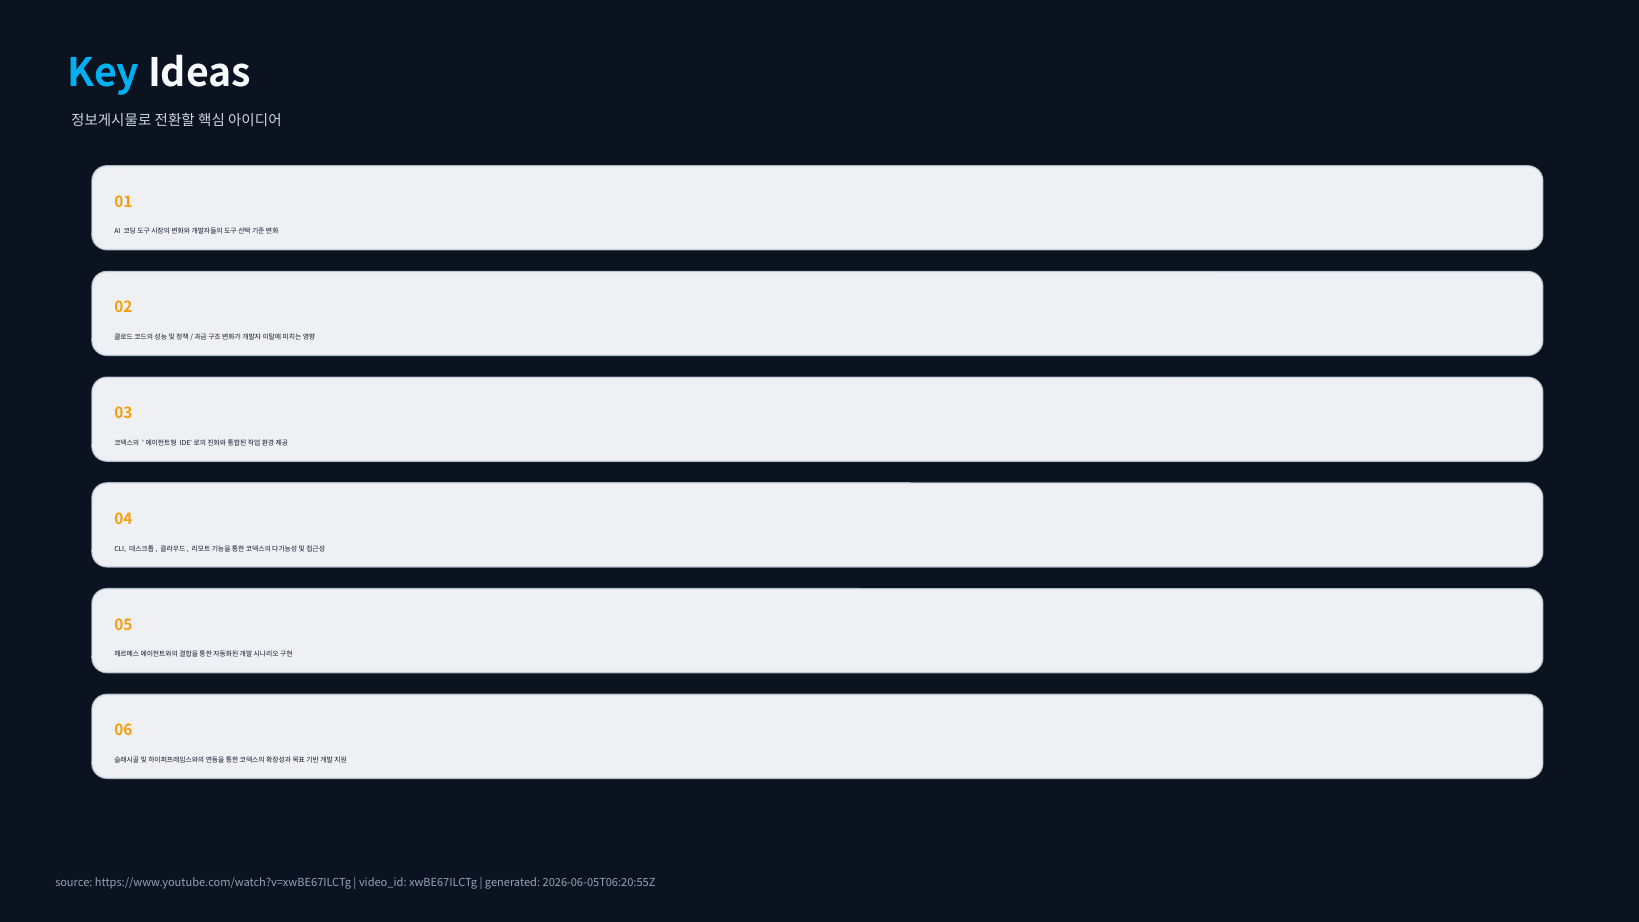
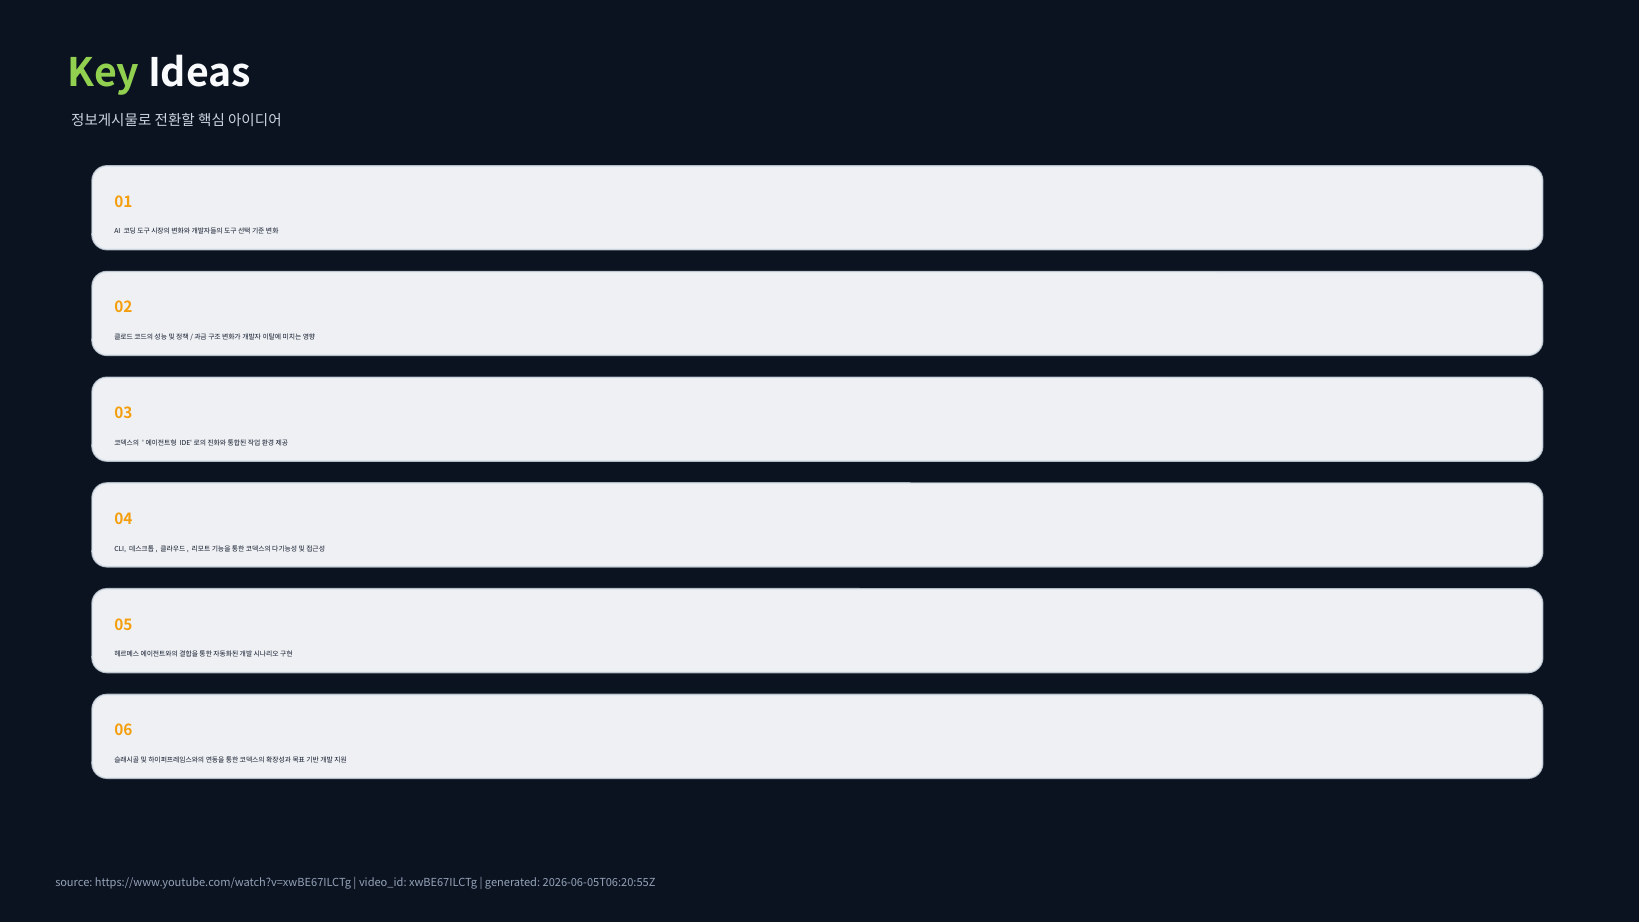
Key colour: light blue -> light green (103, 73)
